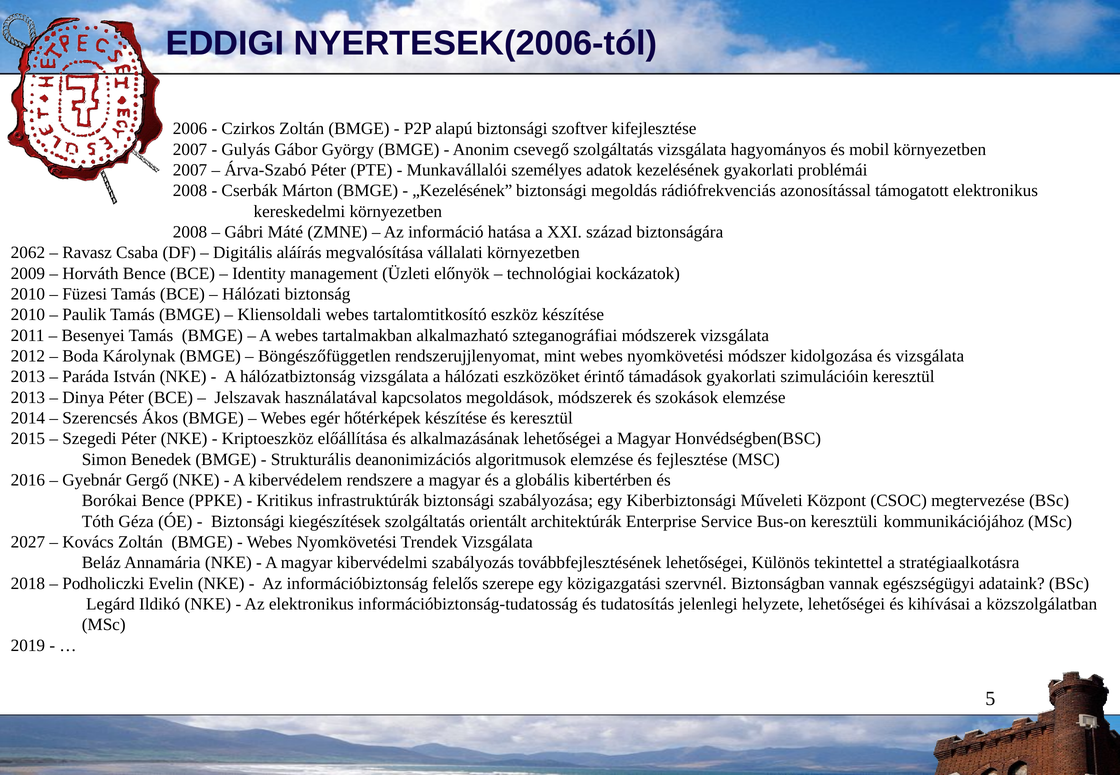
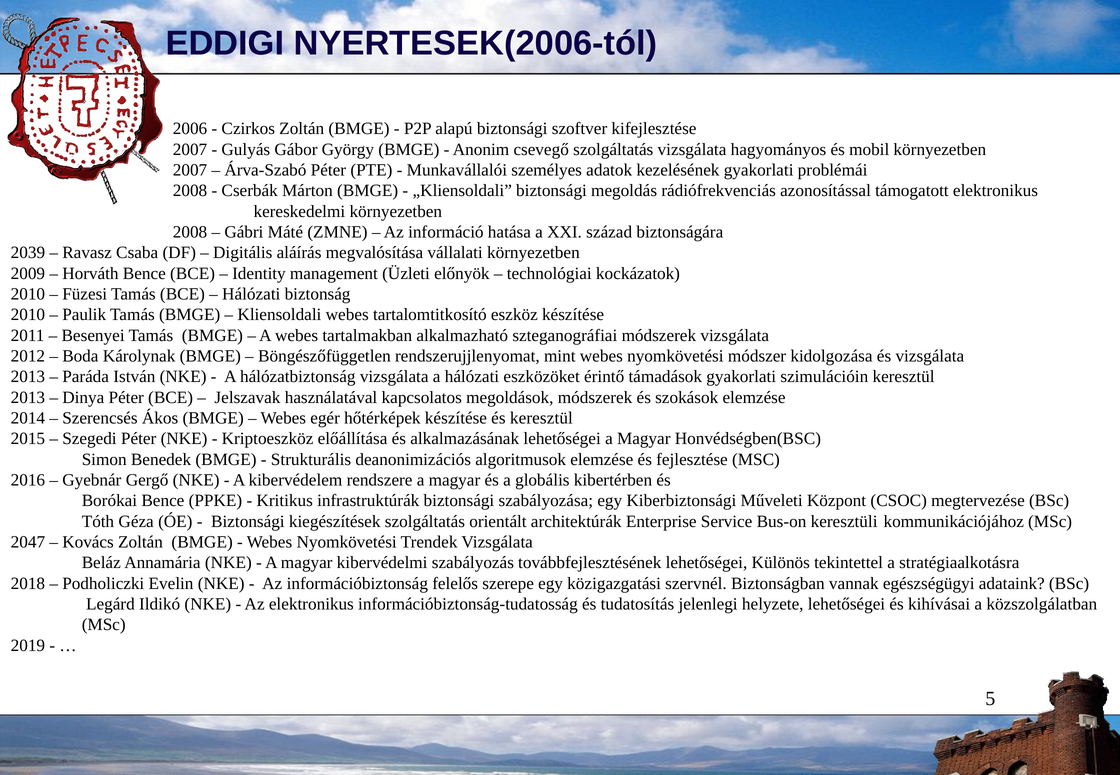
„Kezelésének: „Kezelésének -> „Kliensoldali (462, 191)
2062: 2062 -> 2039 (28, 253)
2027: 2027 -> 2047 (28, 542)
